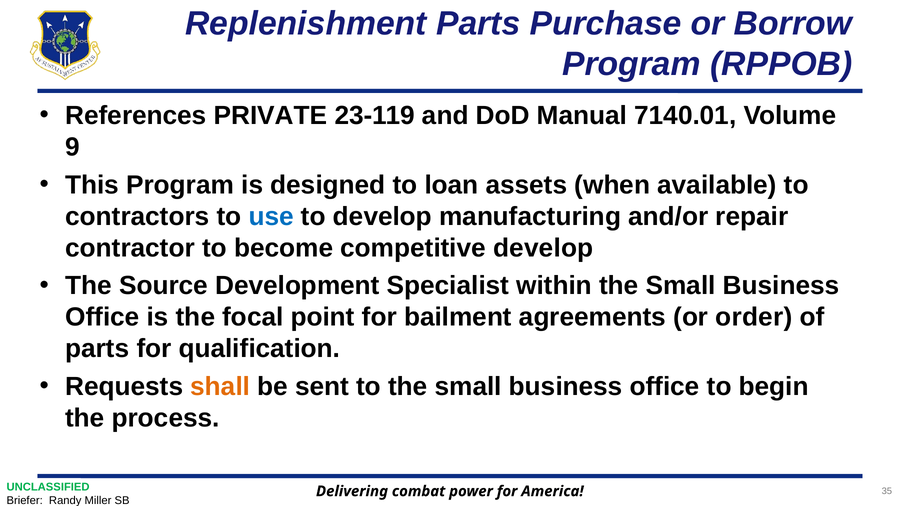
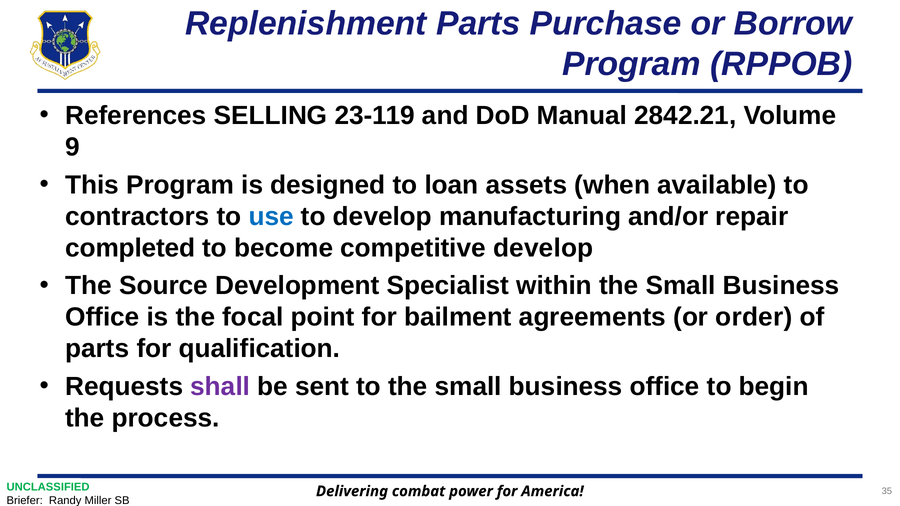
PRIVATE: PRIVATE -> SELLING (271, 116)
7140.01: 7140.01 -> 2842.21 (685, 116)
contractor: contractor -> completed (130, 248)
shall colour: orange -> purple (220, 387)
